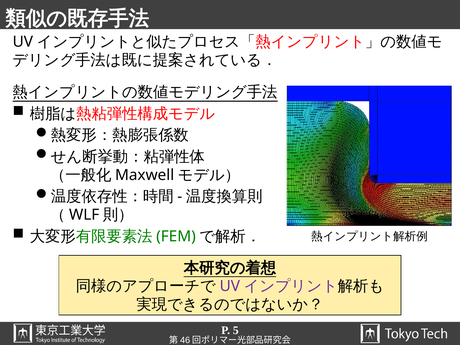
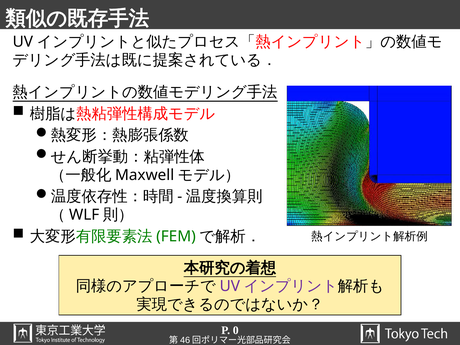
5: 5 -> 0 (236, 330)
